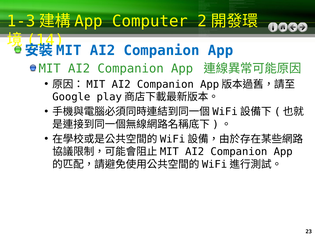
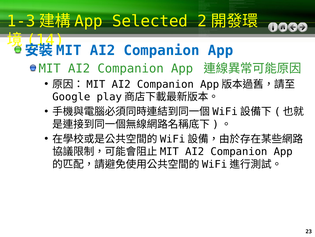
Computer: Computer -> Selected (150, 21)
